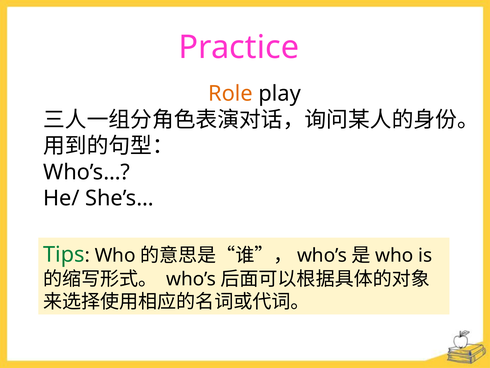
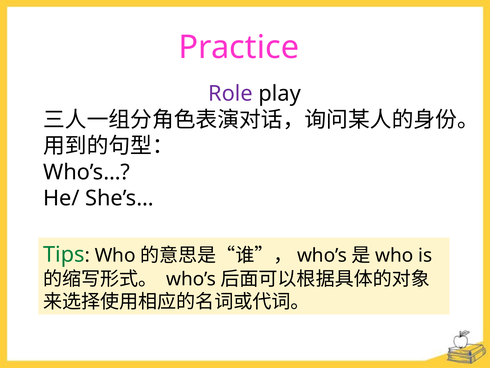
Role colour: orange -> purple (231, 94)
